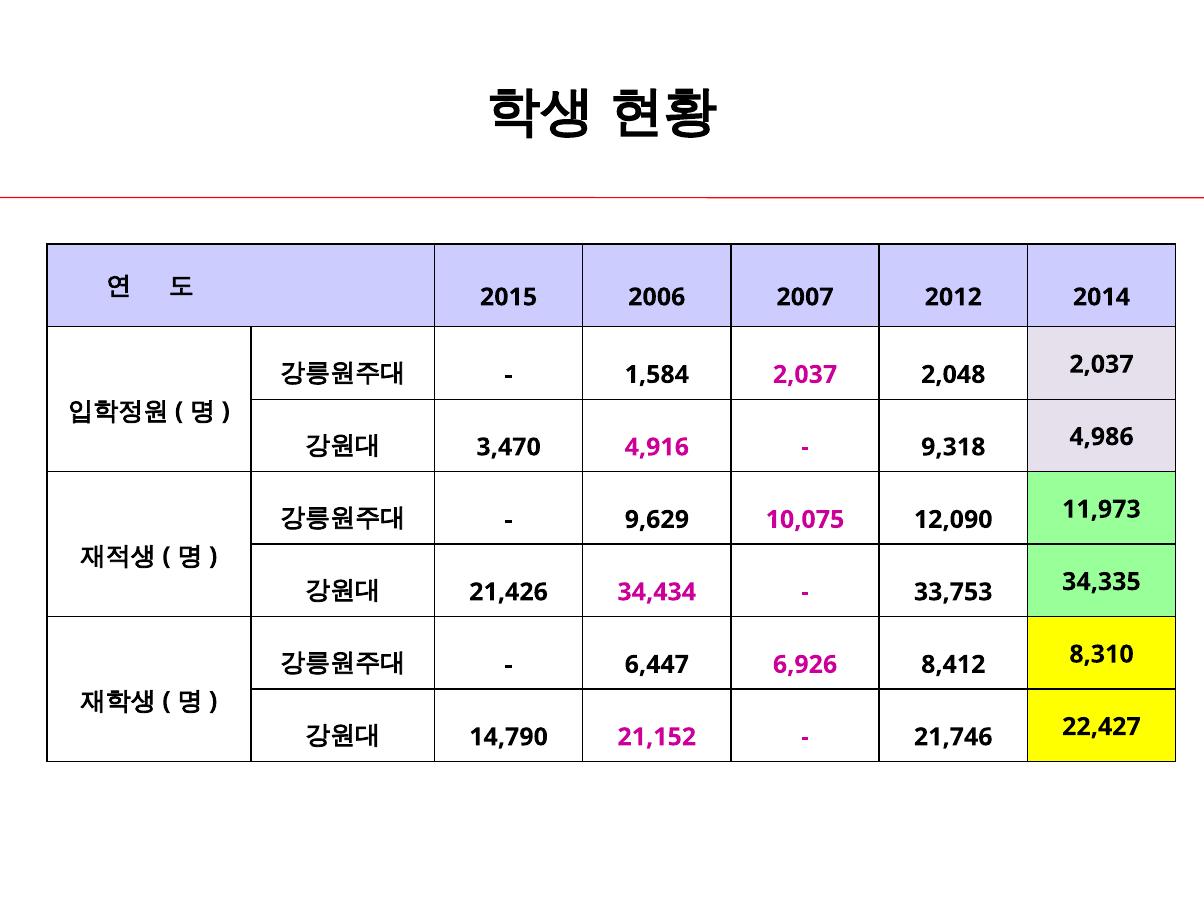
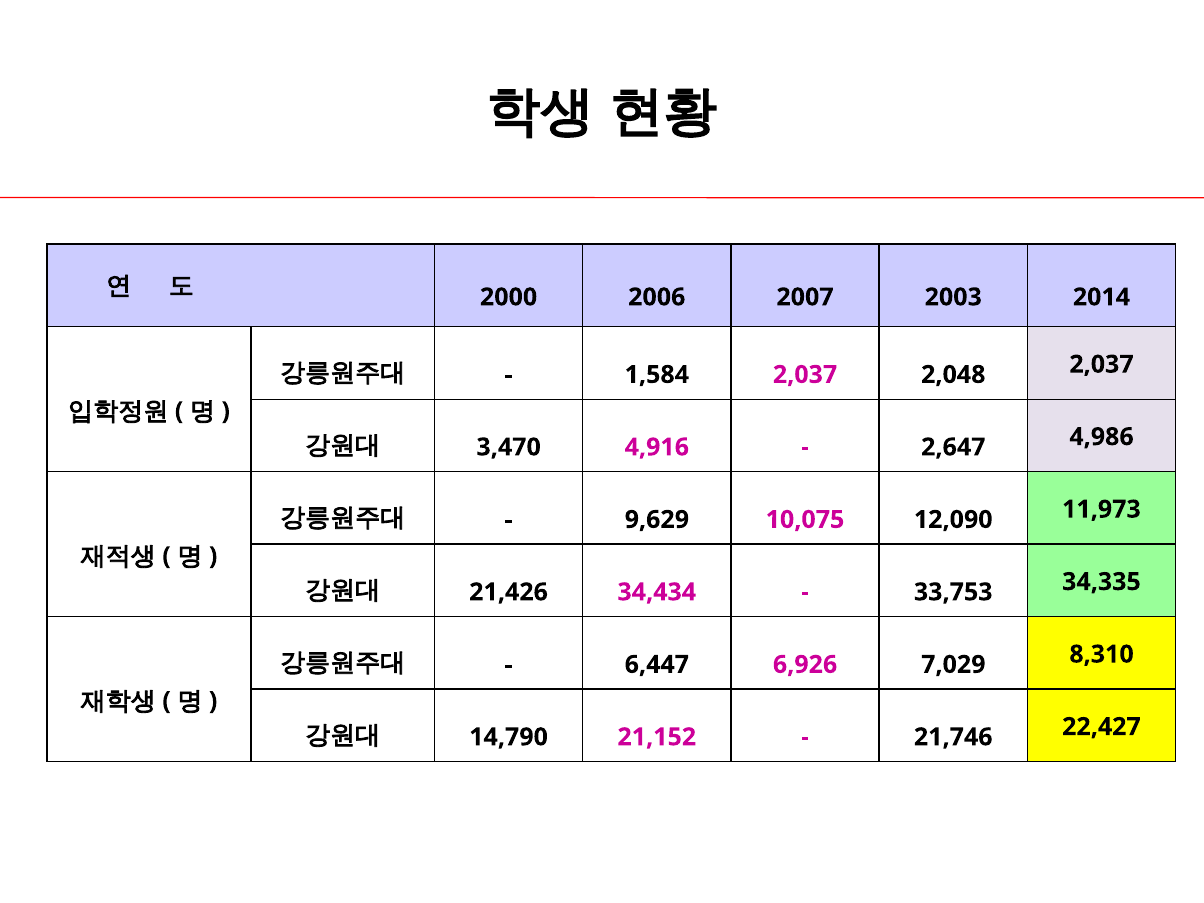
2015: 2015 -> 2000 (509, 297)
2012: 2012 -> 2003 (953, 297)
9,318: 9,318 -> 2,647 (953, 447)
8,412: 8,412 -> 7,029 (953, 665)
